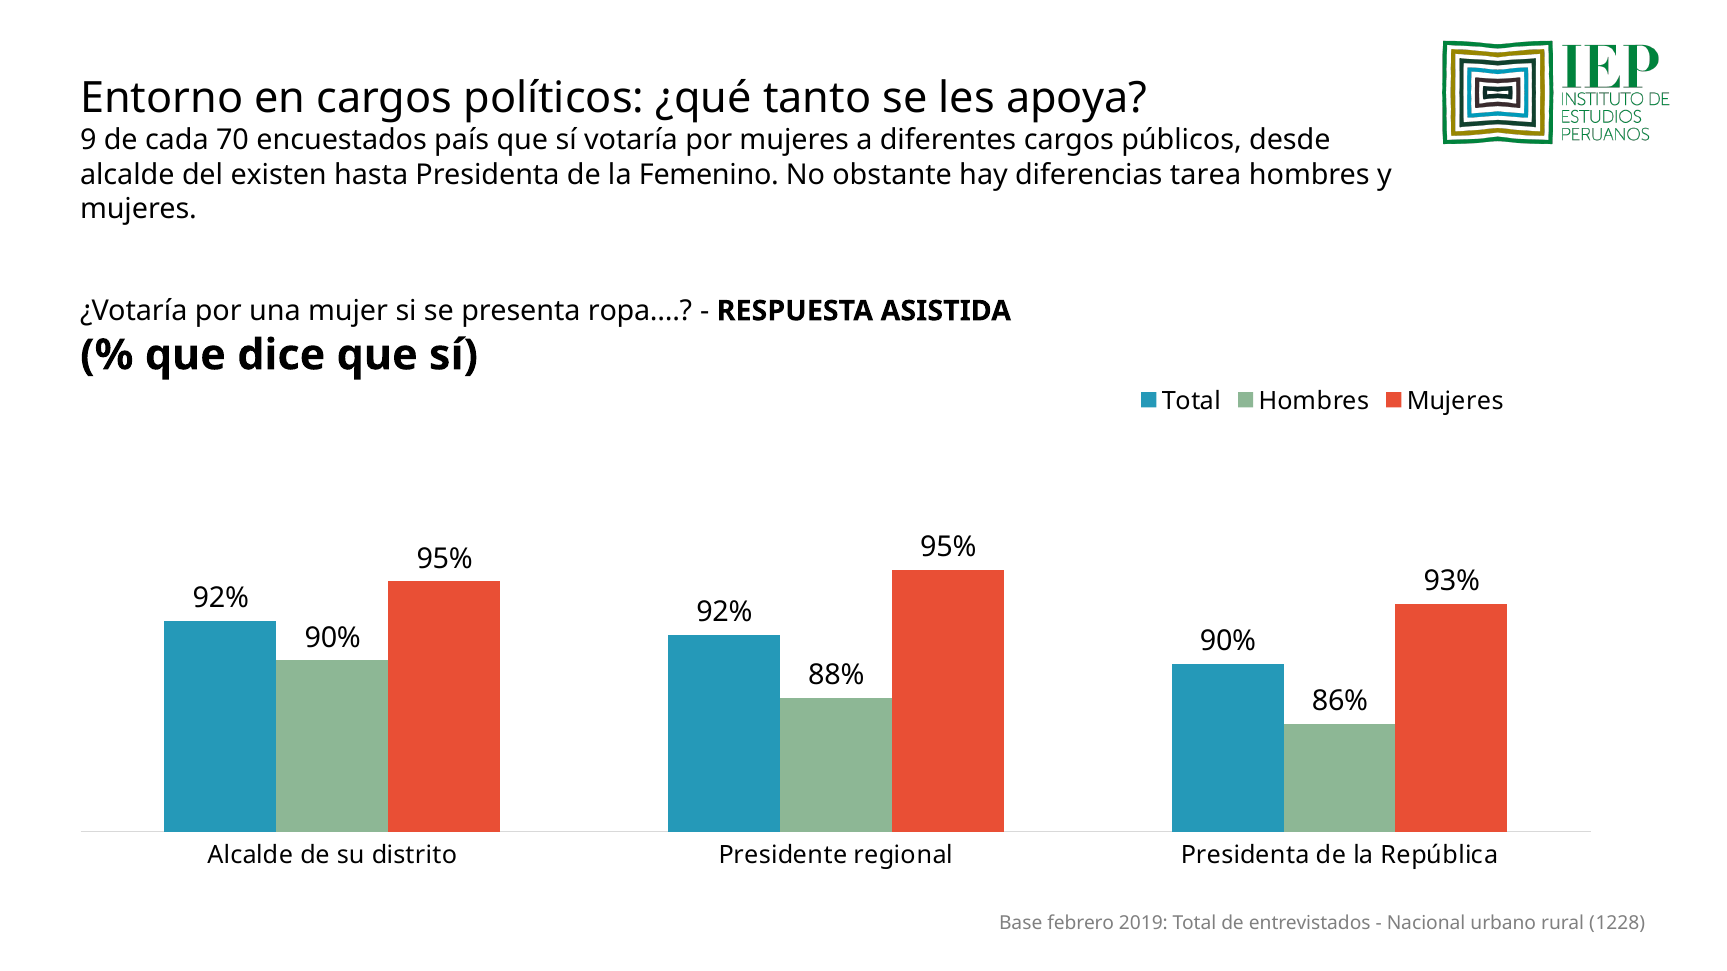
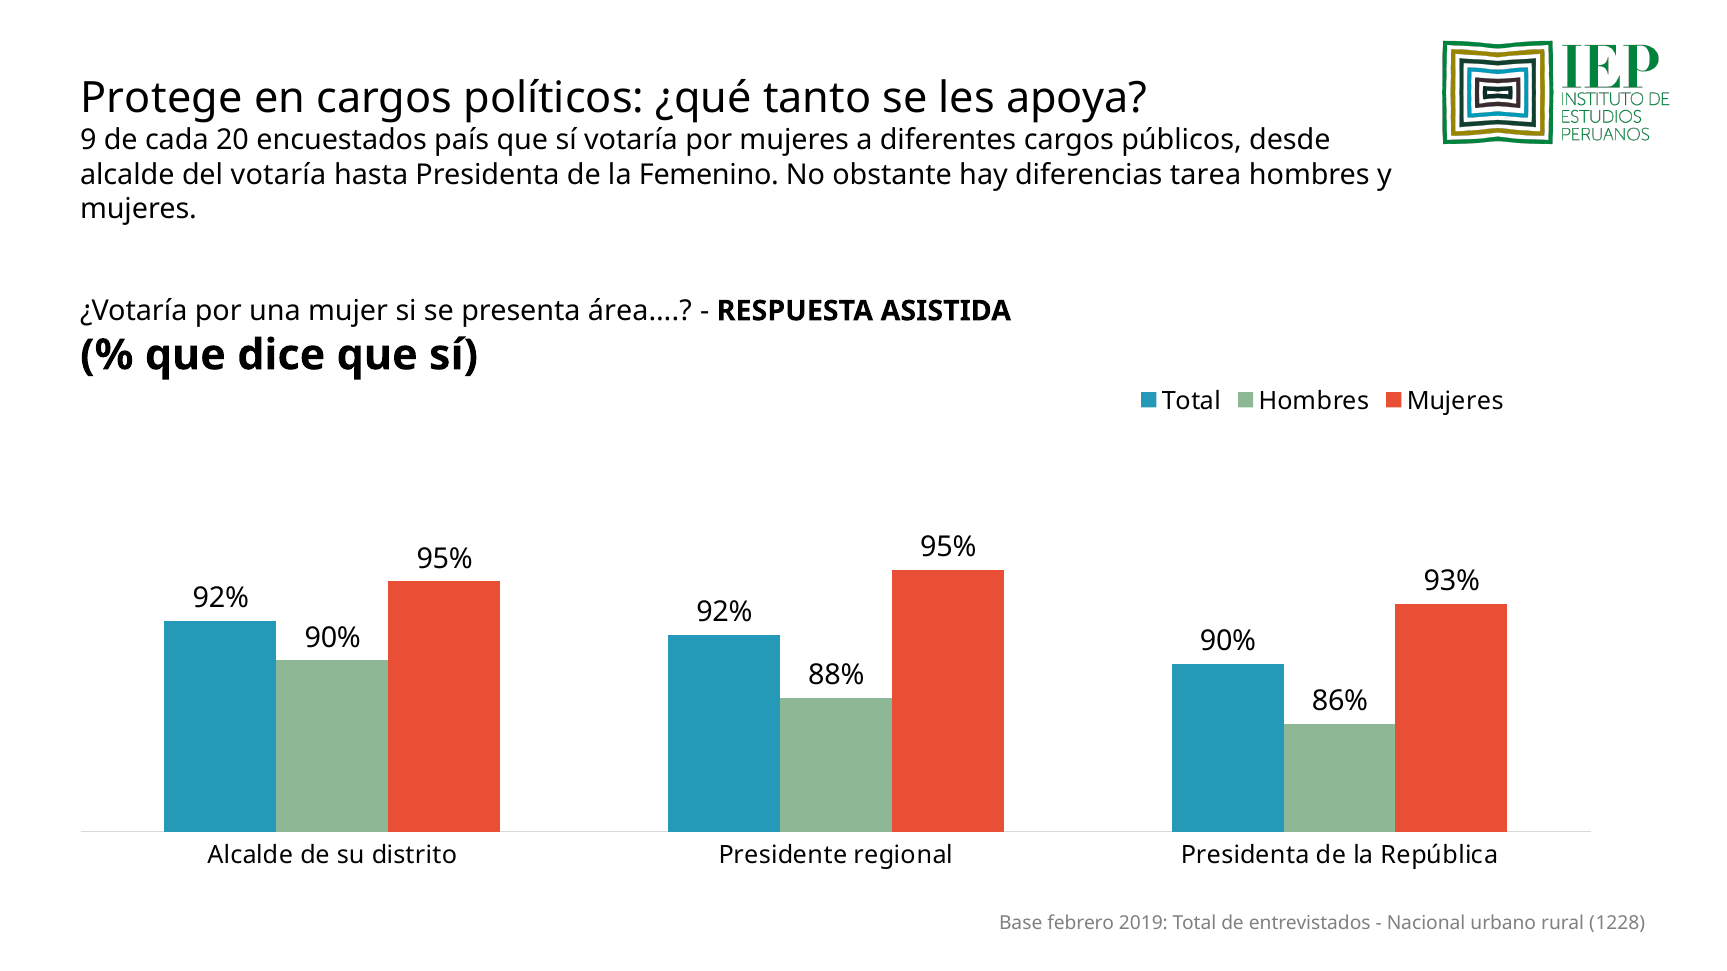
Entorno: Entorno -> Protege (161, 98)
70: 70 -> 20 (233, 140)
del existen: existen -> votaría (278, 175)
ropa…: ropa… -> área… (640, 311)
